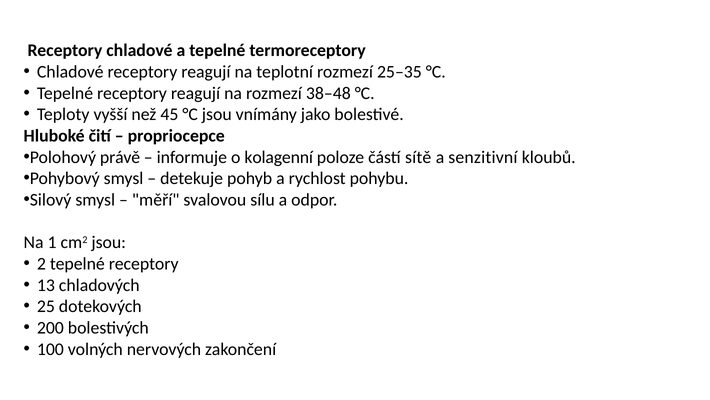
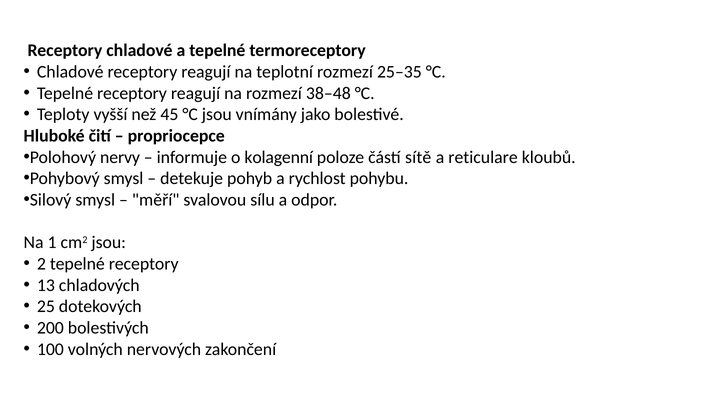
právě: právě -> nervy (120, 157)
senzitivní: senzitivní -> reticulare (483, 157)
